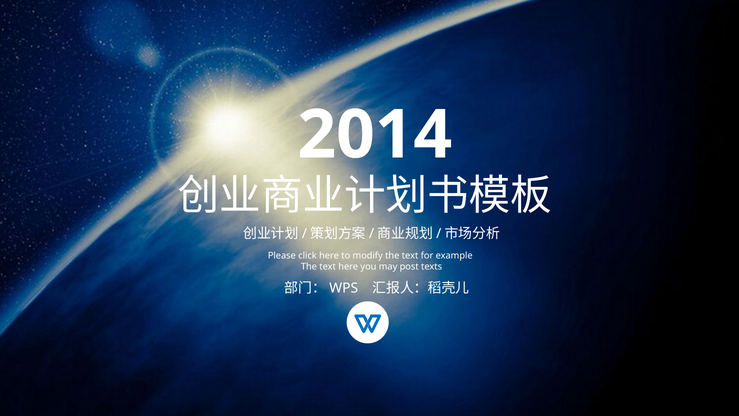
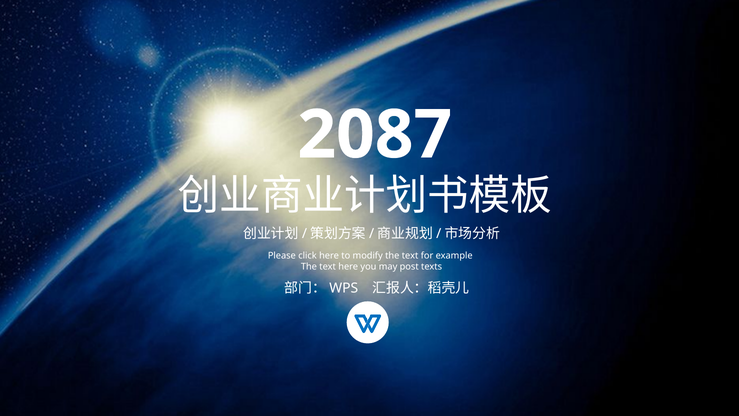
2014: 2014 -> 2087 (375, 135)
